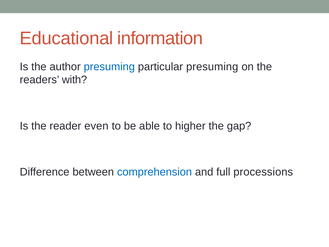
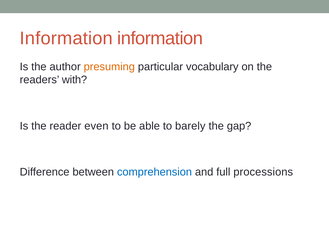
Educational: Educational -> Information (66, 38)
presuming colour: blue -> orange (109, 67)
particular presuming: presuming -> vocabulary (212, 67)
higher: higher -> barely (190, 126)
